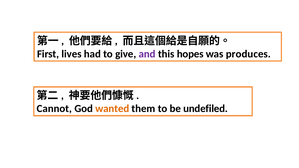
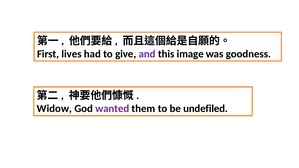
hopes: hopes -> image (190, 54)
produces: produces -> goodness (248, 54)
Cannot: Cannot -> Widow (54, 109)
wanted colour: orange -> purple (112, 109)
